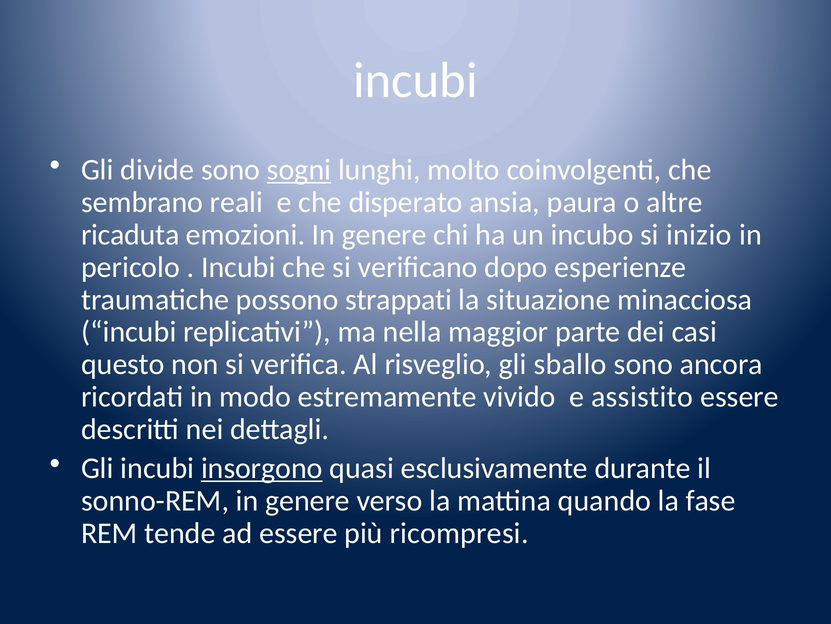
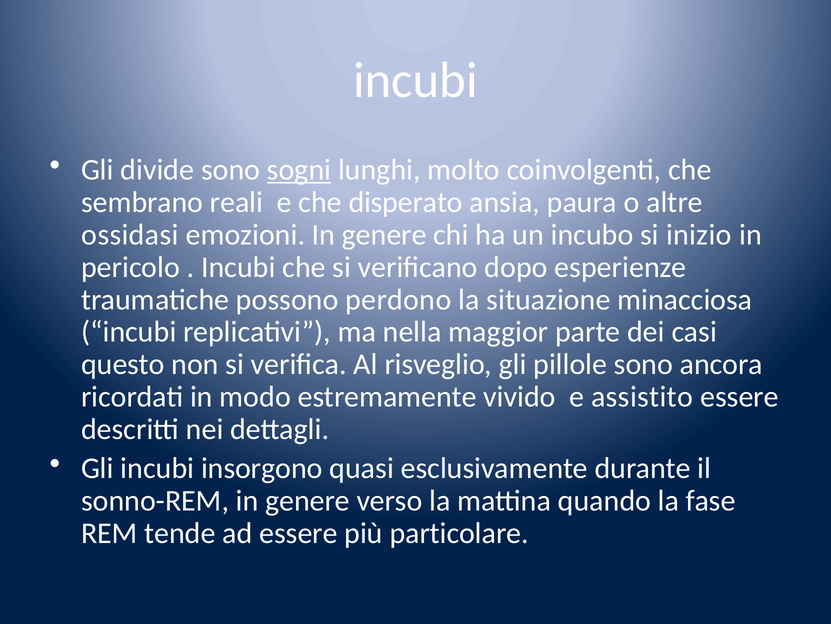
ricaduta: ricaduta -> ossidasi (130, 234)
strappati: strappati -> perdono (398, 299)
sballo: sballo -> pillole (570, 364)
insorgono underline: present -> none (262, 468)
ricompresi: ricompresi -> particolare (459, 533)
